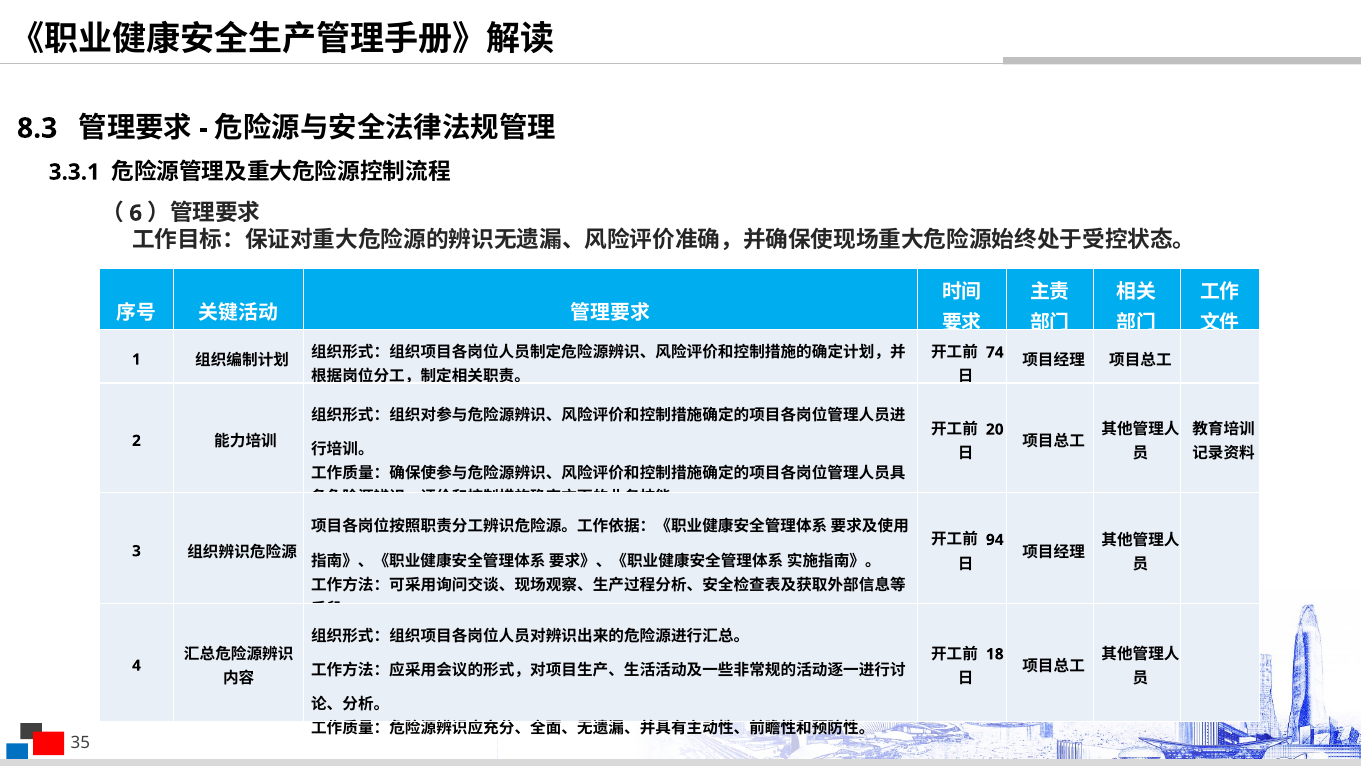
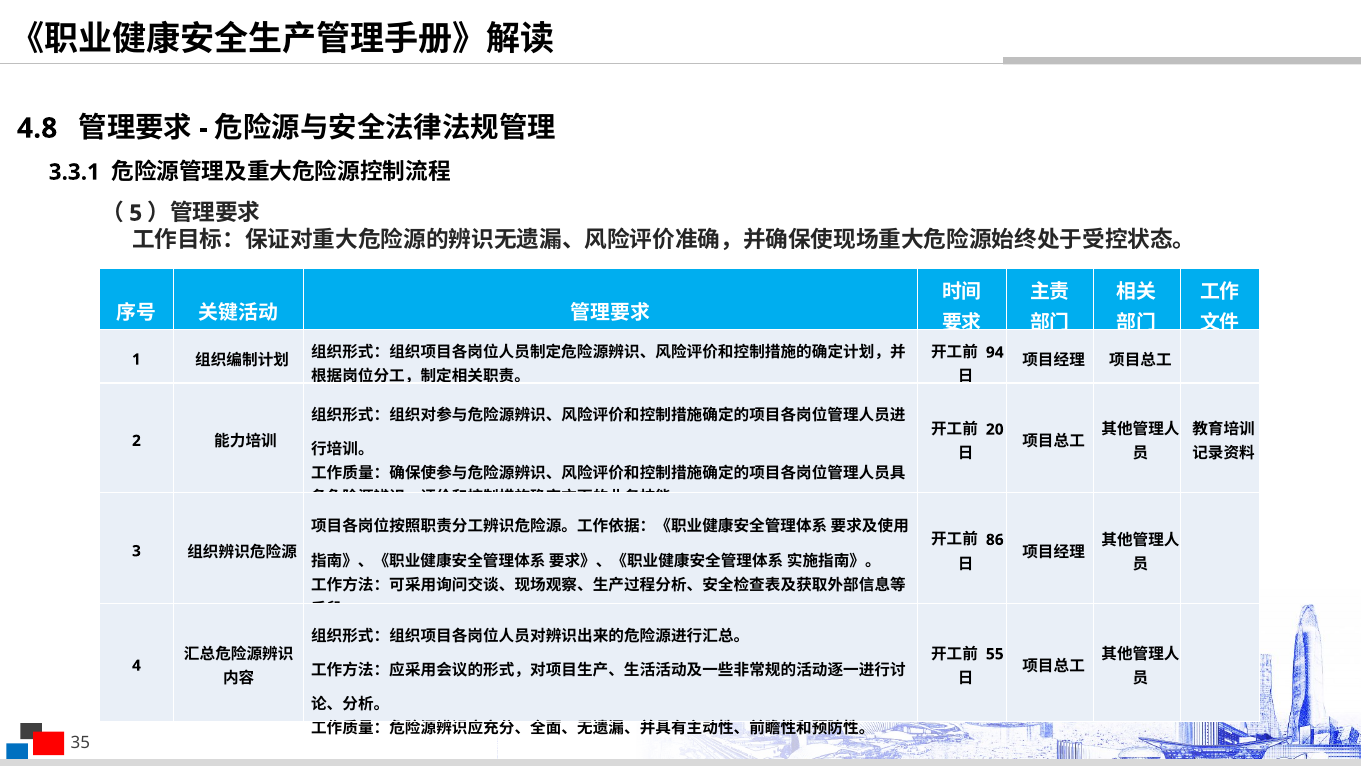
8.3: 8.3 -> 4.8 (37, 128)
6: 6 -> 5 (136, 213)
74: 74 -> 94 (995, 352)
94: 94 -> 86 (995, 540)
18: 18 -> 55 (995, 654)
